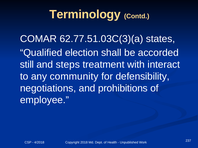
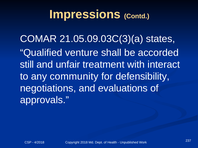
Terminology: Terminology -> Impressions (85, 14)
62.77.51.03C(3)(a: 62.77.51.03C(3)(a -> 21.05.09.03C(3)(a (101, 39)
election: election -> venture (82, 53)
steps: steps -> unfair (68, 65)
prohibitions: prohibitions -> evaluations (123, 88)
employee: employee -> approvals (44, 100)
